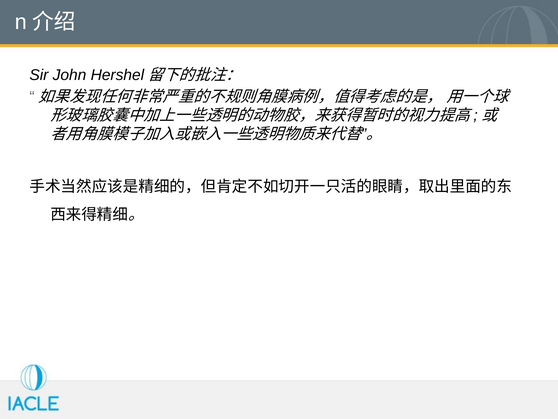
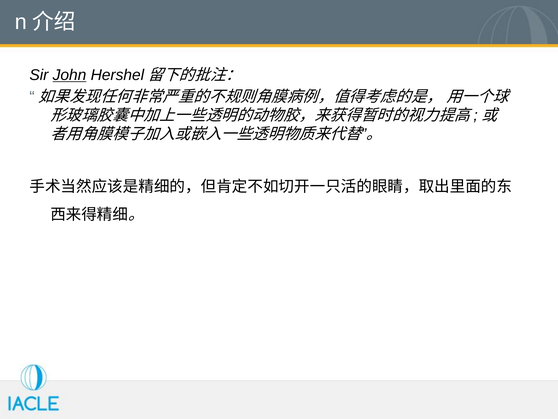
John underline: none -> present (70, 75)
